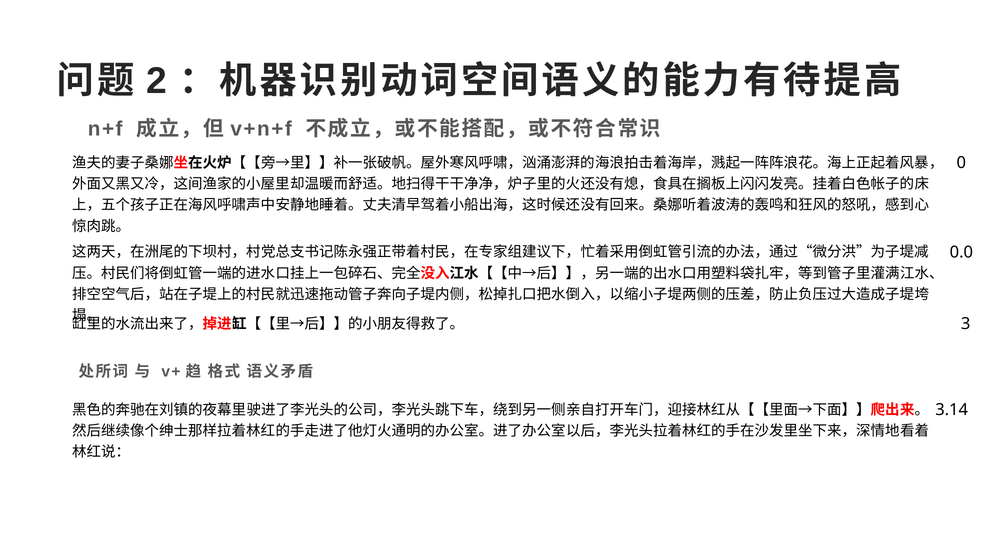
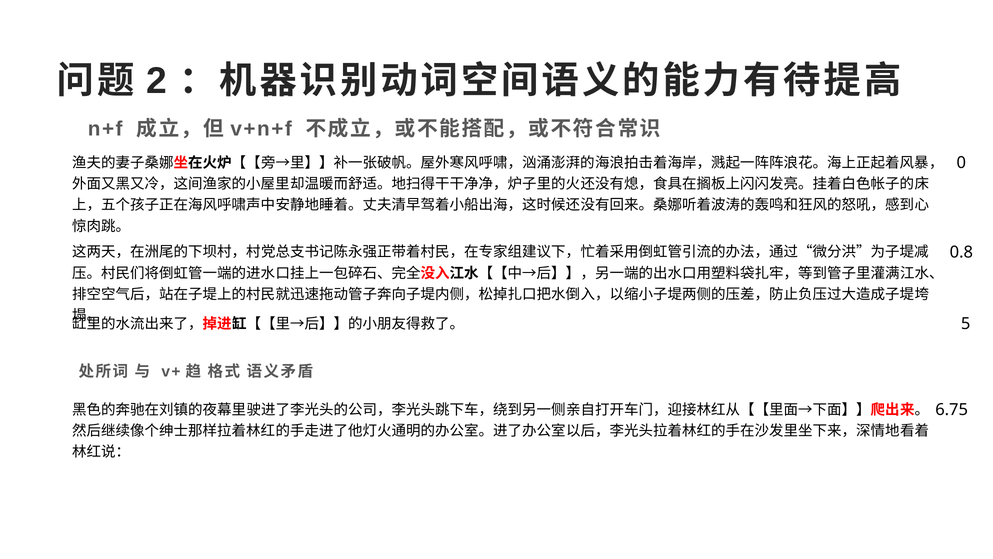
0.0: 0.0 -> 0.8 (961, 252)
3: 3 -> 5 (966, 324)
3.14: 3.14 -> 6.75 (952, 410)
